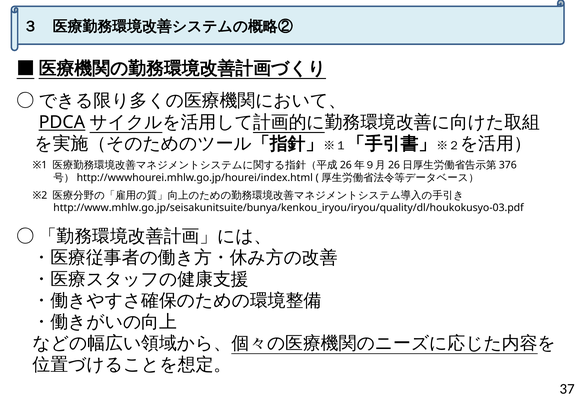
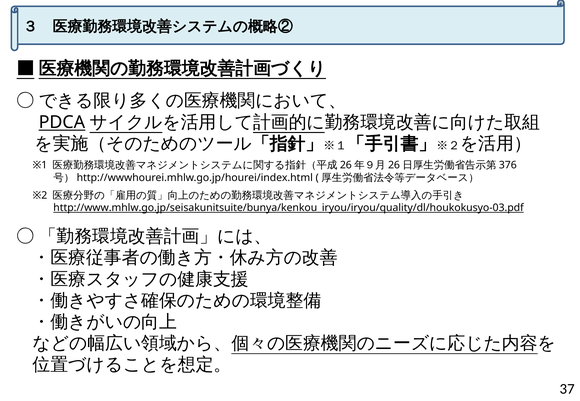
http://www.mhlw.go.jp/seisakunitsuite/bunya/kenkou_iryou/iryou/quality/dl/houkokusyo-03.pdf underline: none -> present (289, 208)
